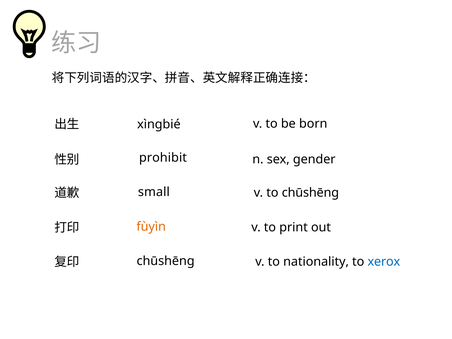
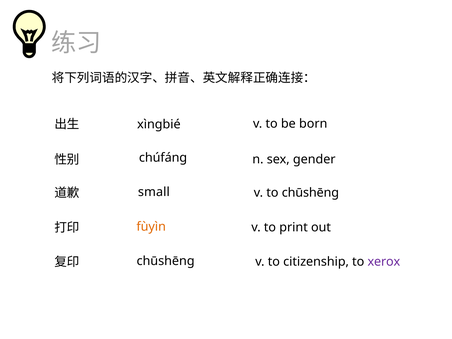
prohibit: prohibit -> chúfáng (163, 158)
nationality: nationality -> citizenship (316, 262)
xerox colour: blue -> purple (384, 262)
